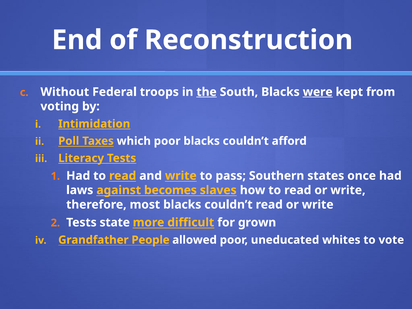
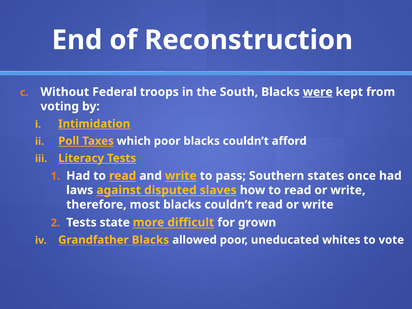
the underline: present -> none (207, 92)
becomes: becomes -> disputed (170, 190)
Grandfather People: People -> Blacks (150, 240)
